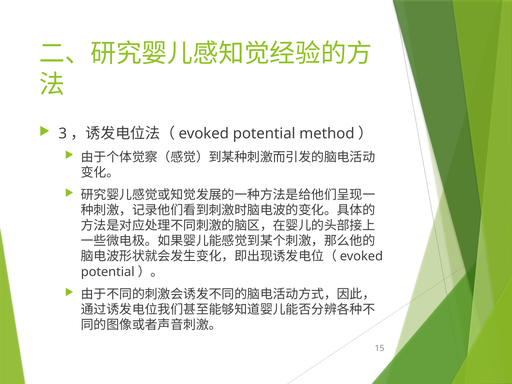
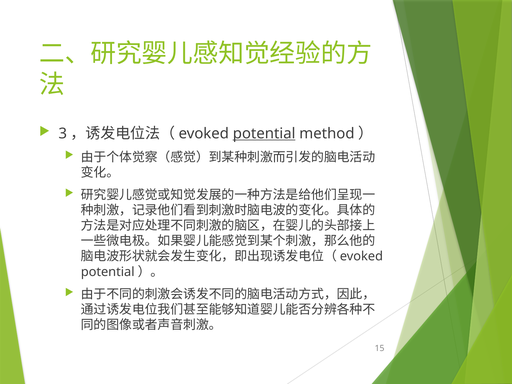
potential underline: none -> present (264, 134)
